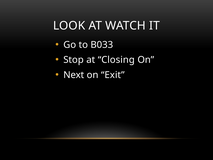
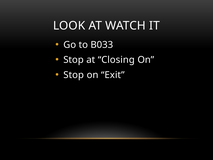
Next: Next -> Stop (74, 75)
